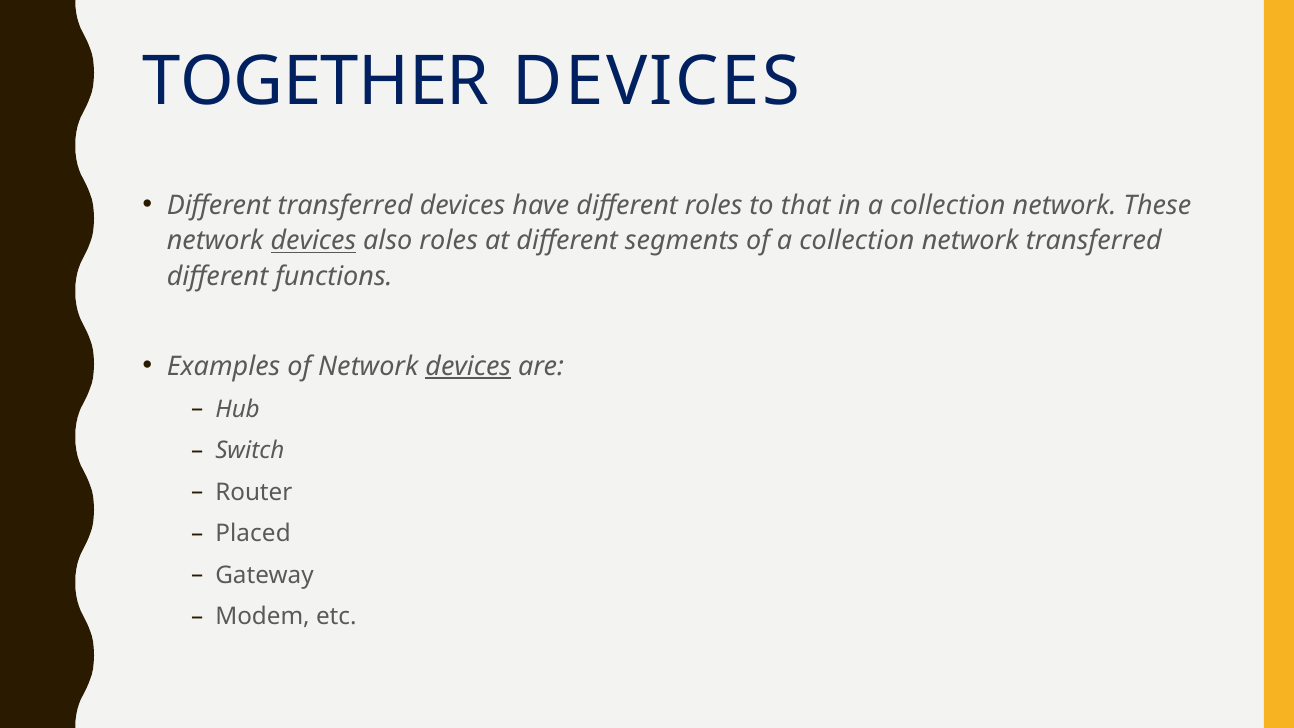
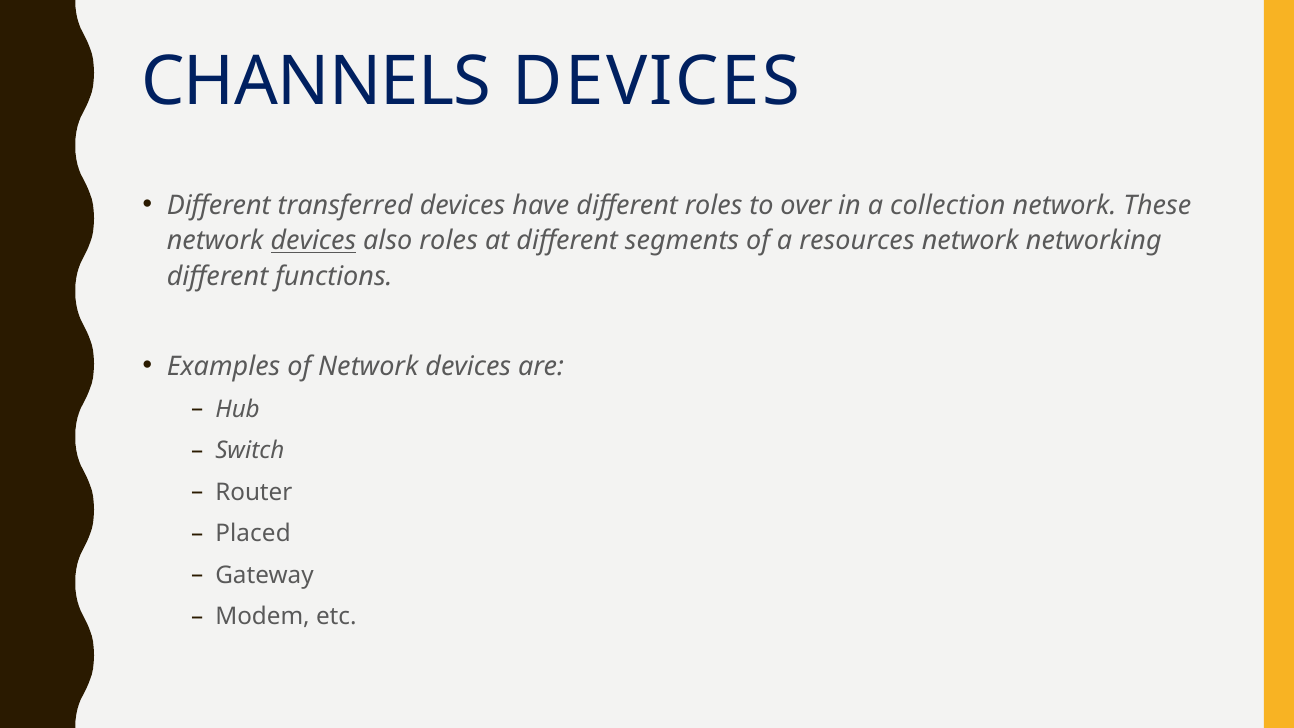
TOGETHER: TOGETHER -> CHANNELS (316, 82)
that: that -> over (806, 205)
of a collection: collection -> resources (857, 241)
network transferred: transferred -> networking (1094, 241)
devices underline: present -> none (468, 366)
